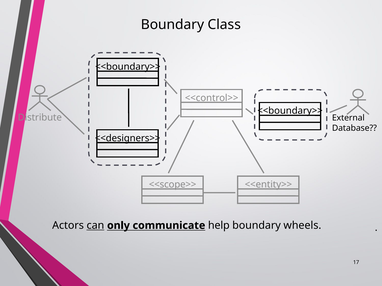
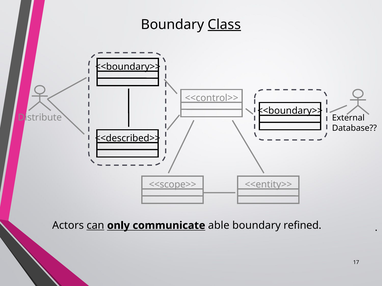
Class underline: none -> present (224, 25)
<<designers>>: <<designers>> -> <<described>> (128, 138)
help: help -> able (219, 226)
wheels: wheels -> refined (302, 226)
